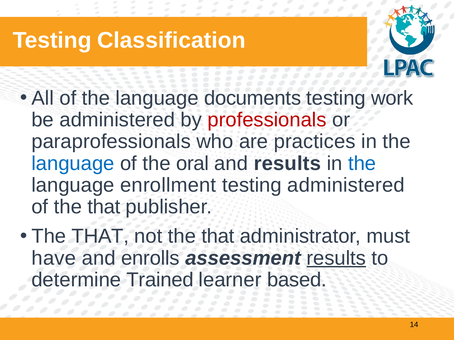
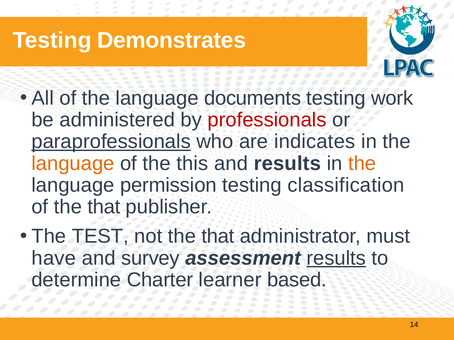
Classification: Classification -> Demonstrates (172, 41)
paraprofessionals underline: none -> present (111, 142)
practices: practices -> indicates (315, 142)
language colour: blue -> orange (73, 164)
oral: oral -> this (192, 164)
the colour: blue -> orange (362, 164)
enrollment: enrollment -> permission (168, 185)
testing administered: administered -> classification (346, 185)
THAT: THAT -> TEST (100, 237)
enrolls: enrolls -> survey (150, 258)
Trained: Trained -> Charter (160, 280)
